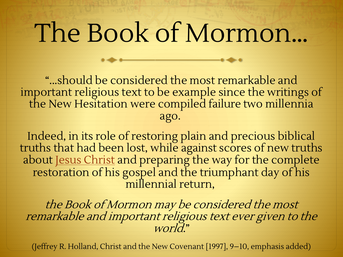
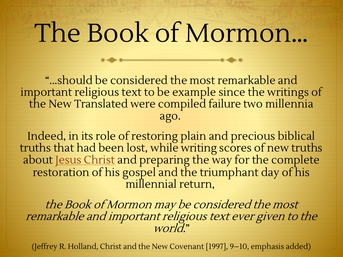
Hesitation: Hesitation -> Translated (101, 104)
against: against -> writing (199, 148)
